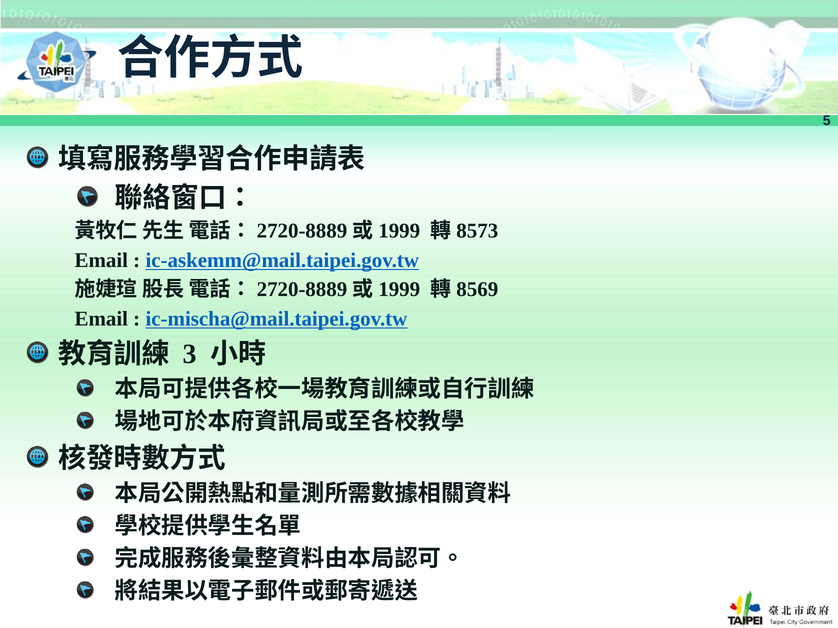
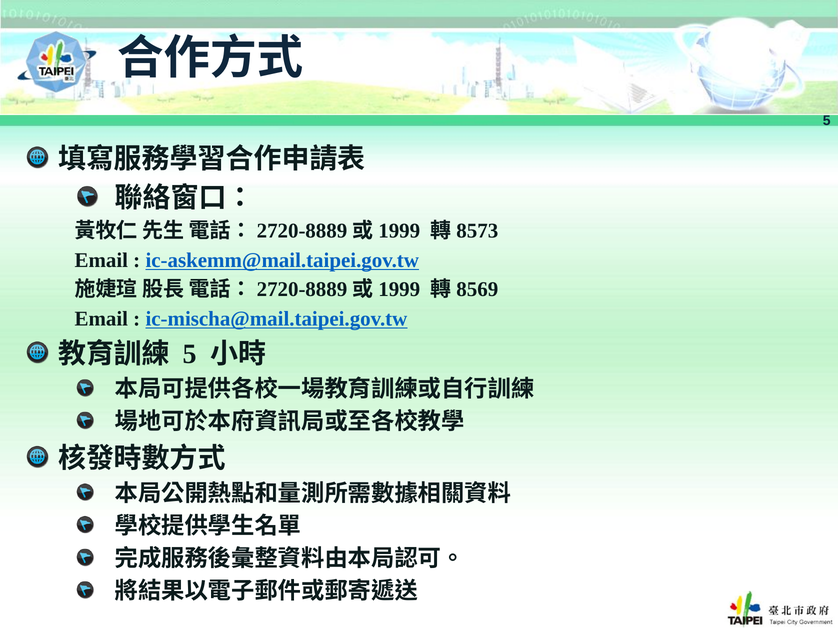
3: 3 -> 5 (190, 354)
